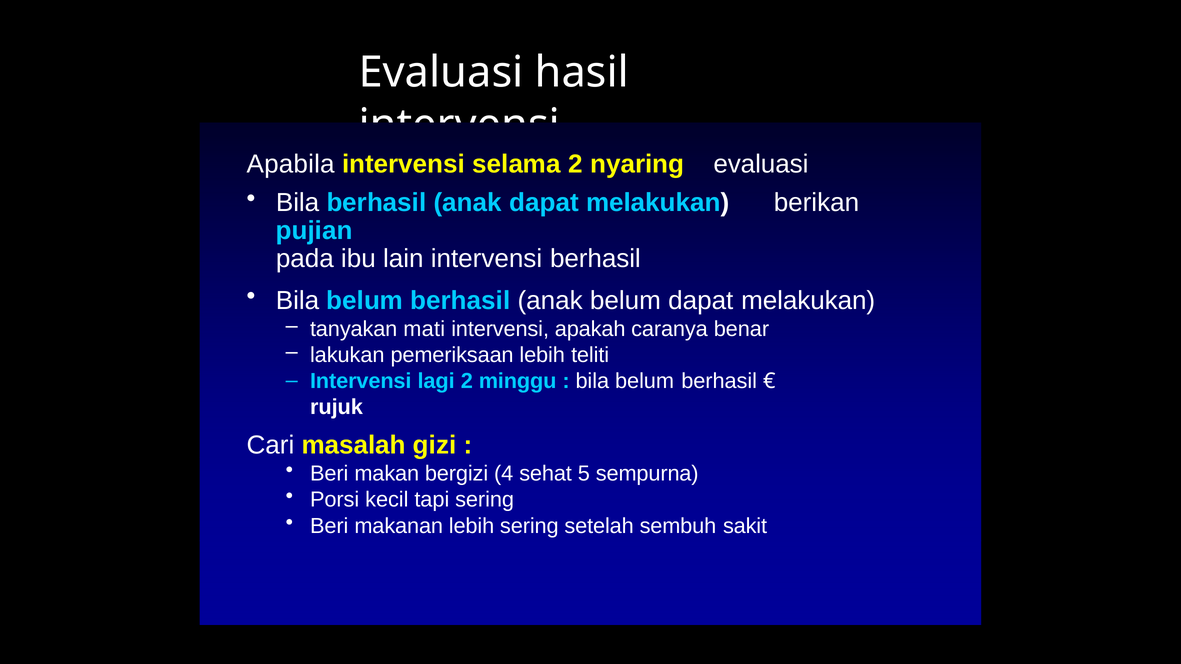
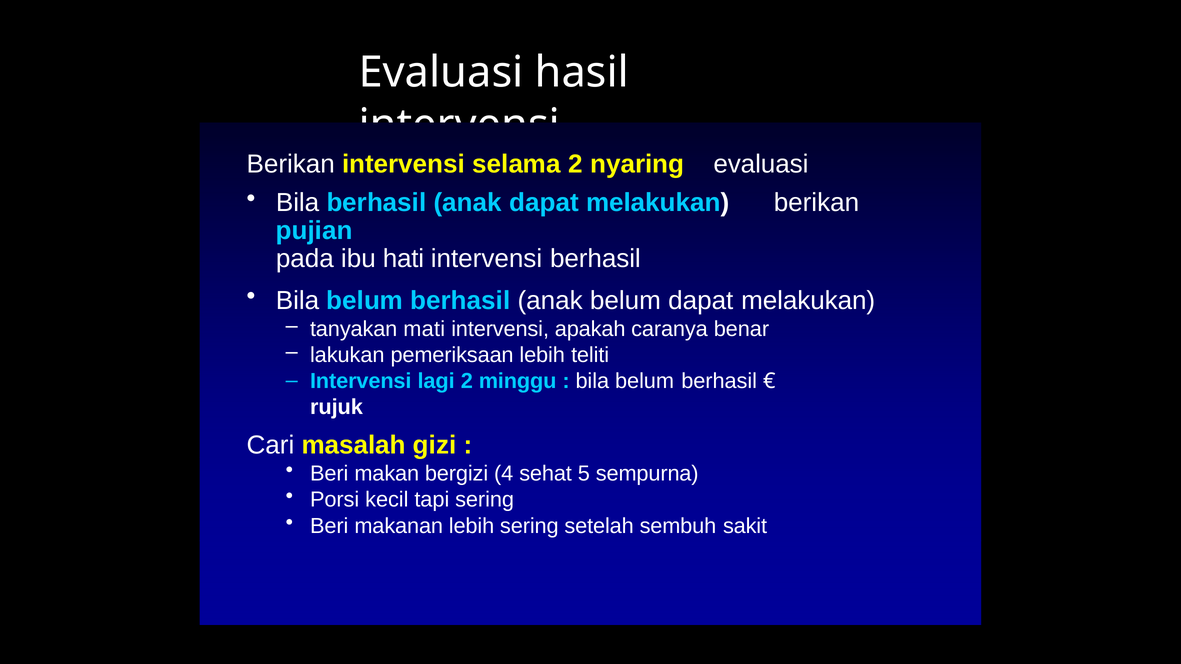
Apabila: Apabila -> Berikan (291, 164)
ibu lain: lain -> hati (403, 259)
